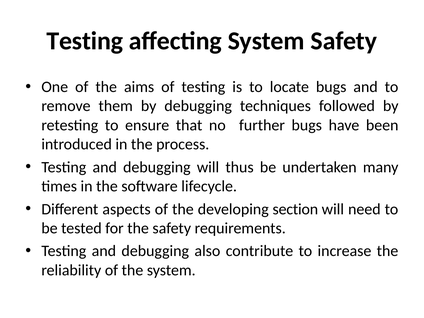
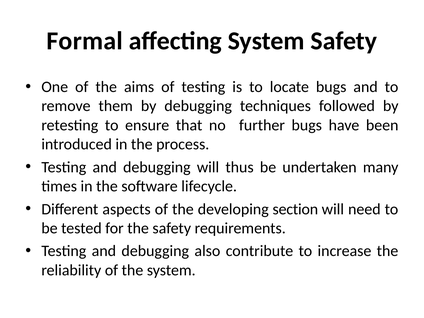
Testing: Testing -> Formal (85, 41)
